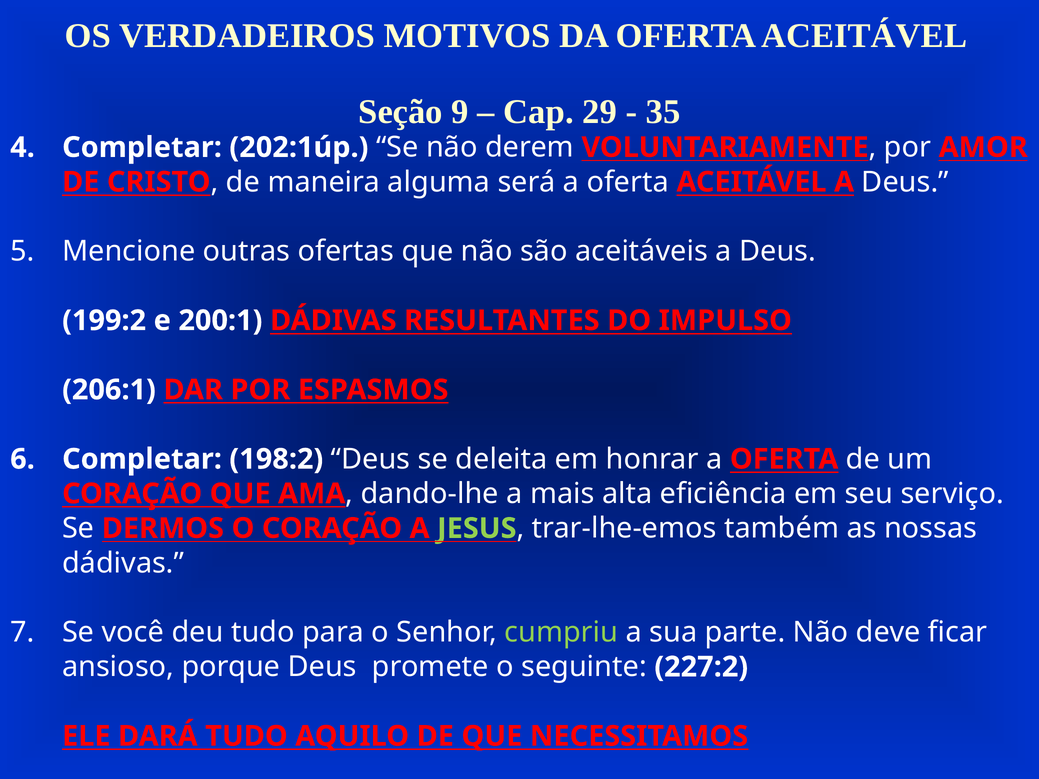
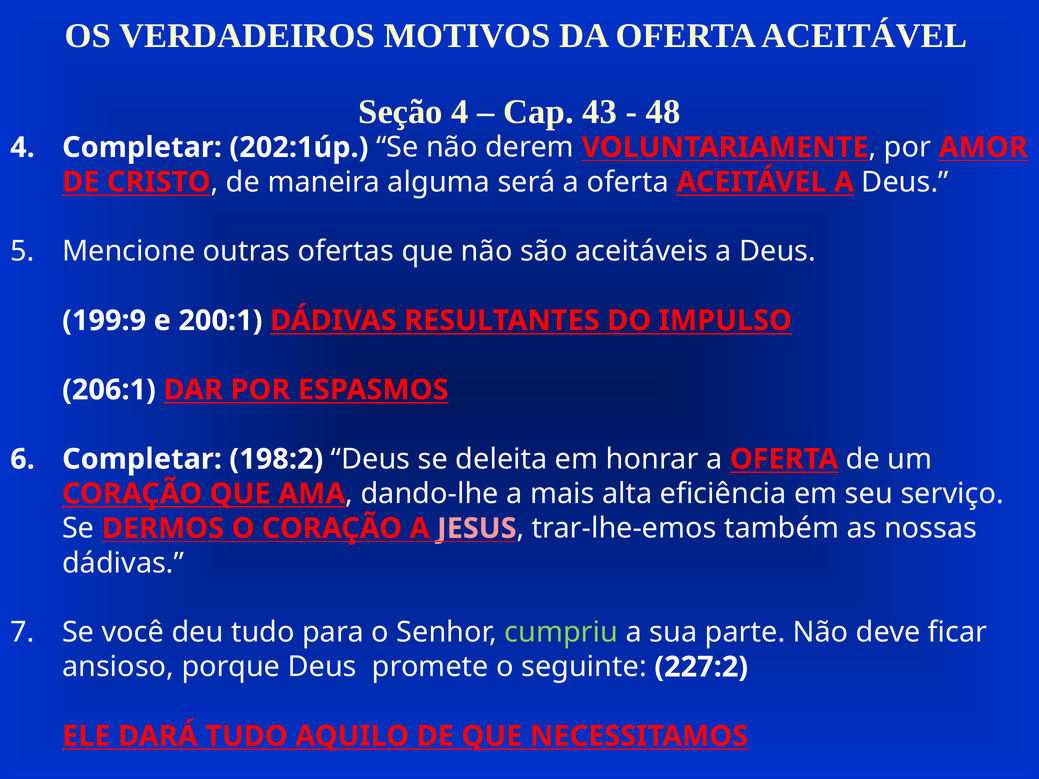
Seção 9: 9 -> 4 (460, 112)
29: 29 -> 43 (600, 112)
35: 35 -> 48 (663, 112)
199:2: 199:2 -> 199:9 (104, 321)
JESUS colour: light green -> pink (477, 529)
